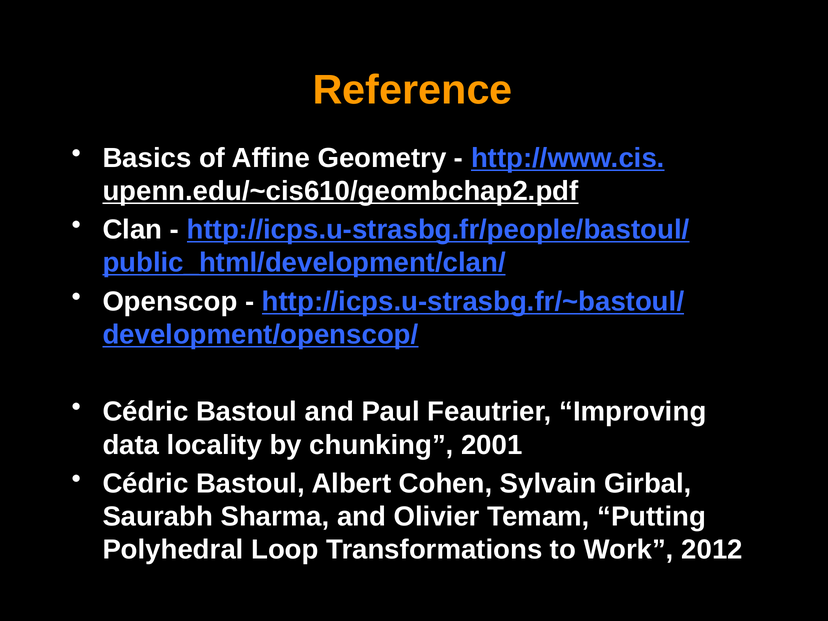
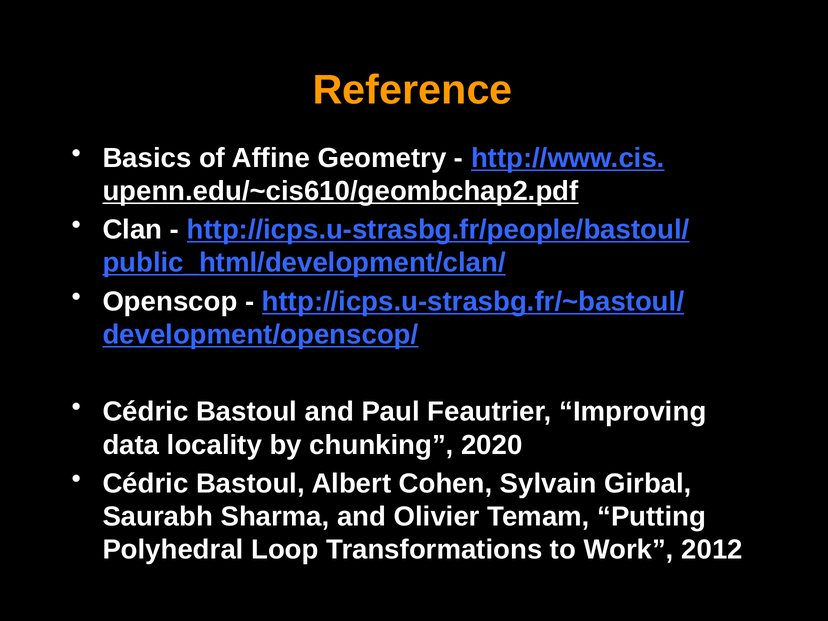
2001: 2001 -> 2020 (492, 445)
